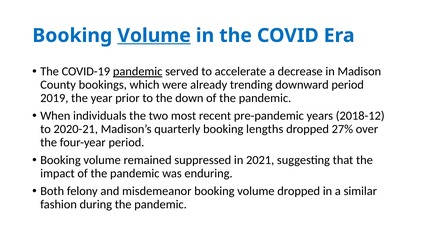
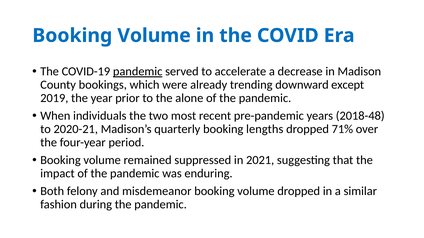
Volume underline: present -> none (154, 36)
downward period: period -> except (348, 85)
down: down -> alone (189, 98)
2018-12: 2018-12 -> 2018-48 (360, 116)
27%: 27% -> 71% (342, 129)
